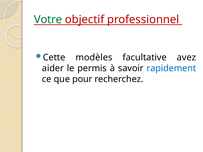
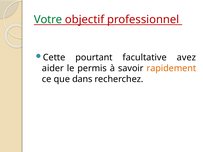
modèles: modèles -> pourtant (94, 58)
rapidement colour: blue -> orange (171, 68)
pour: pour -> dans (82, 79)
